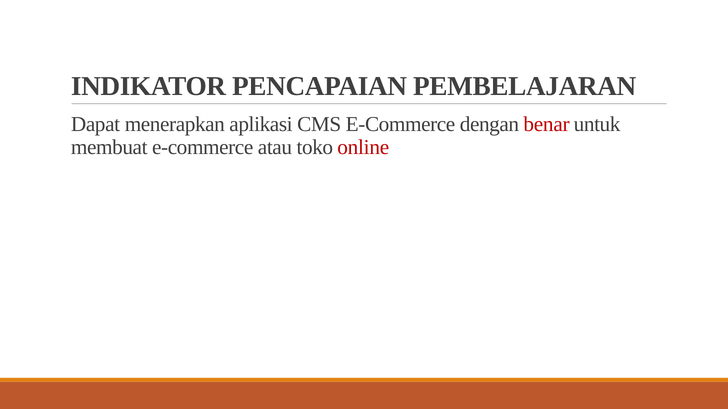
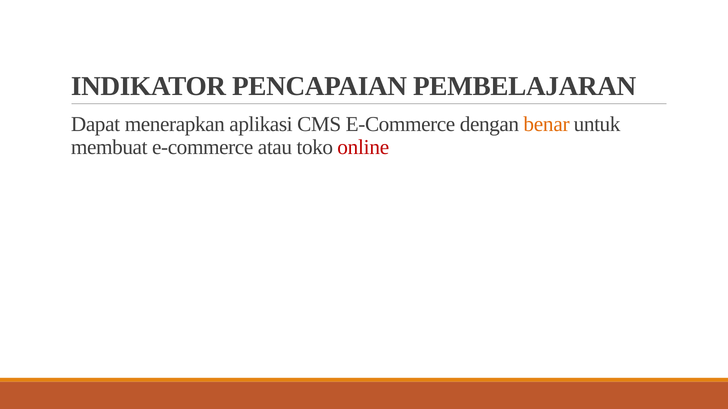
benar colour: red -> orange (547, 124)
